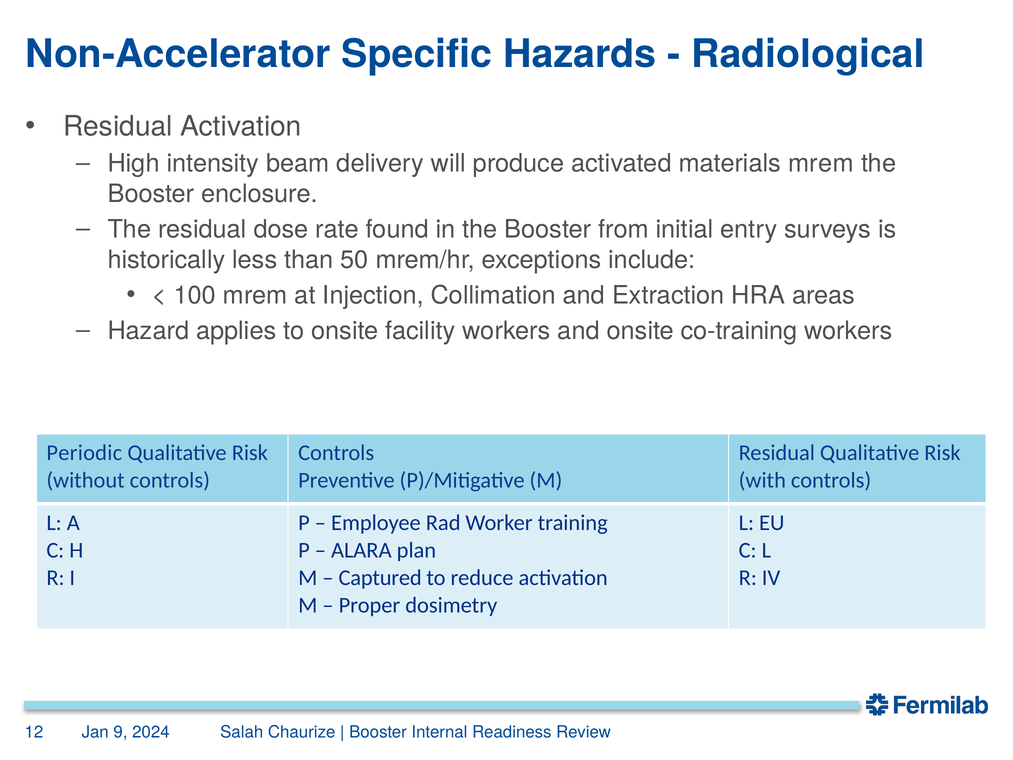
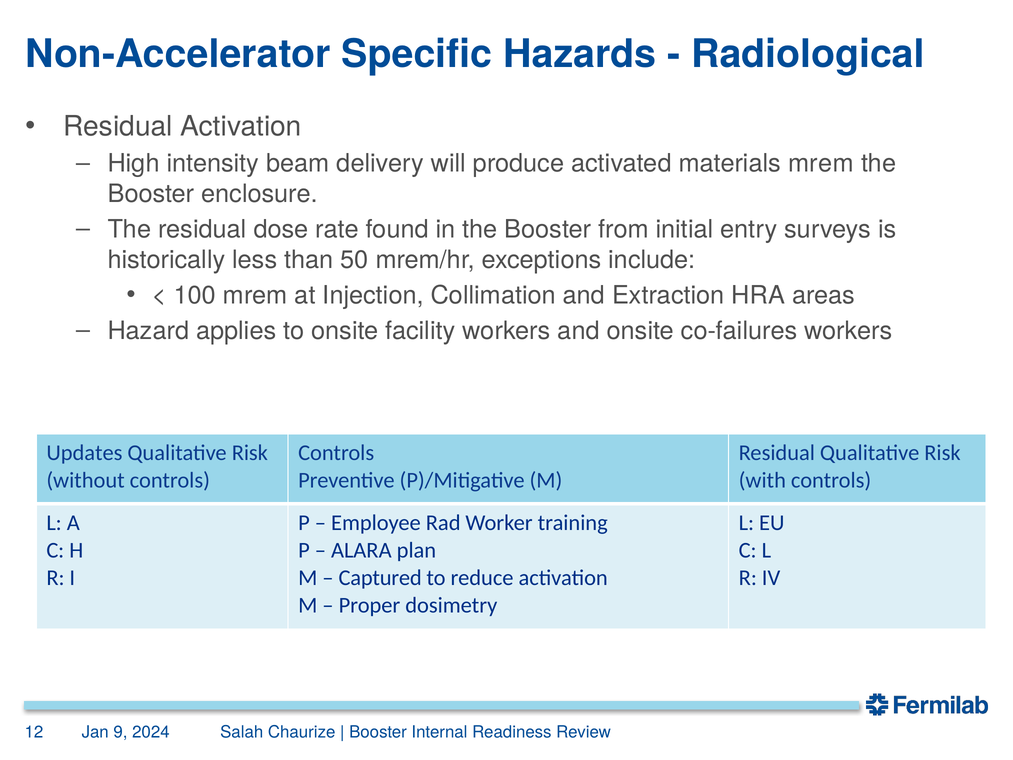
co-training: co-training -> co-failures (739, 331)
Periodic: Periodic -> Updates (84, 453)
